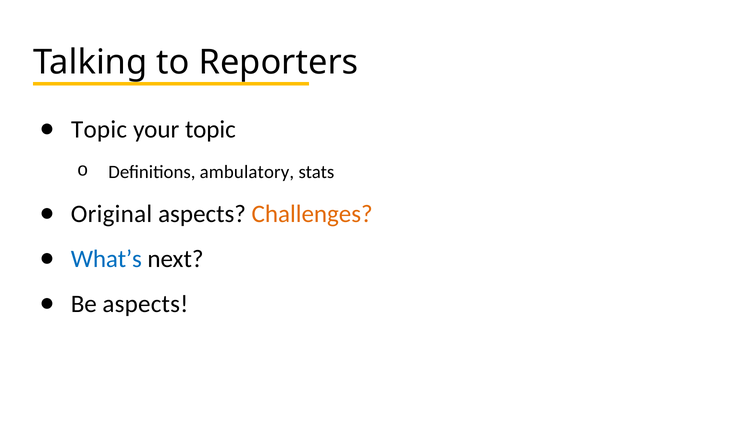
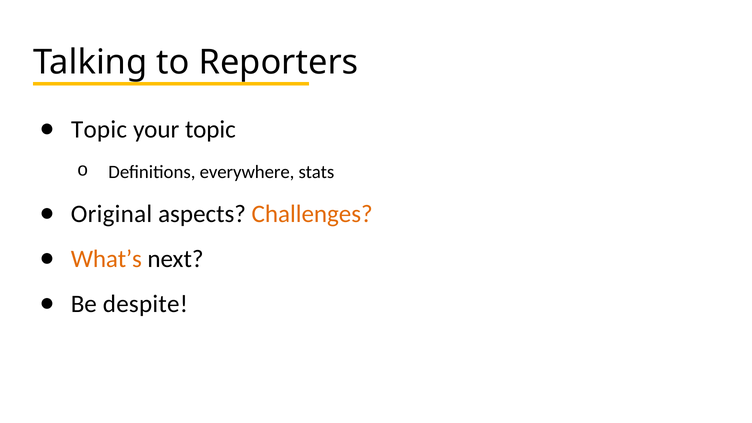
ambulatory: ambulatory -> everywhere (247, 172)
What’s colour: blue -> orange (106, 259)
Be aspects: aspects -> despite (145, 304)
